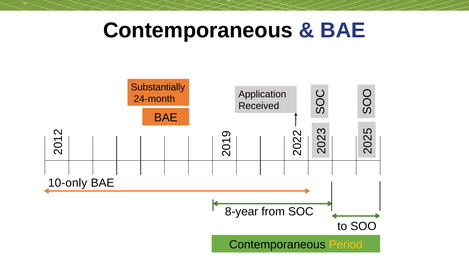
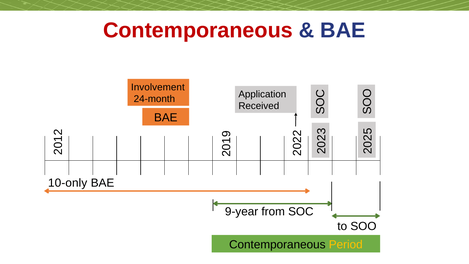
Contemporaneous colour: black -> red (198, 30)
Substantially: Substantially -> Involvement (158, 87)
8-year: 8-year -> 9-year (242, 212)
